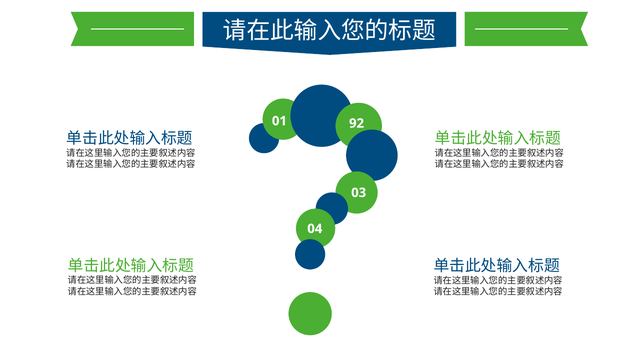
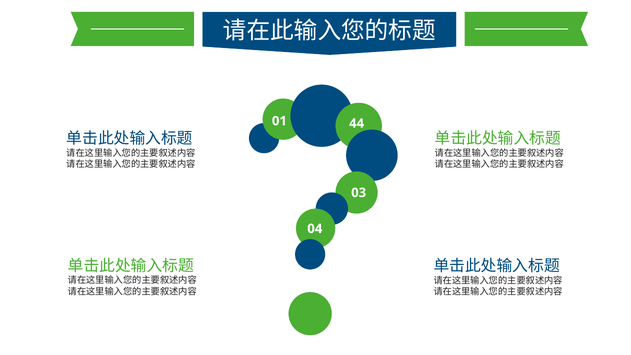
92: 92 -> 44 (357, 123)
